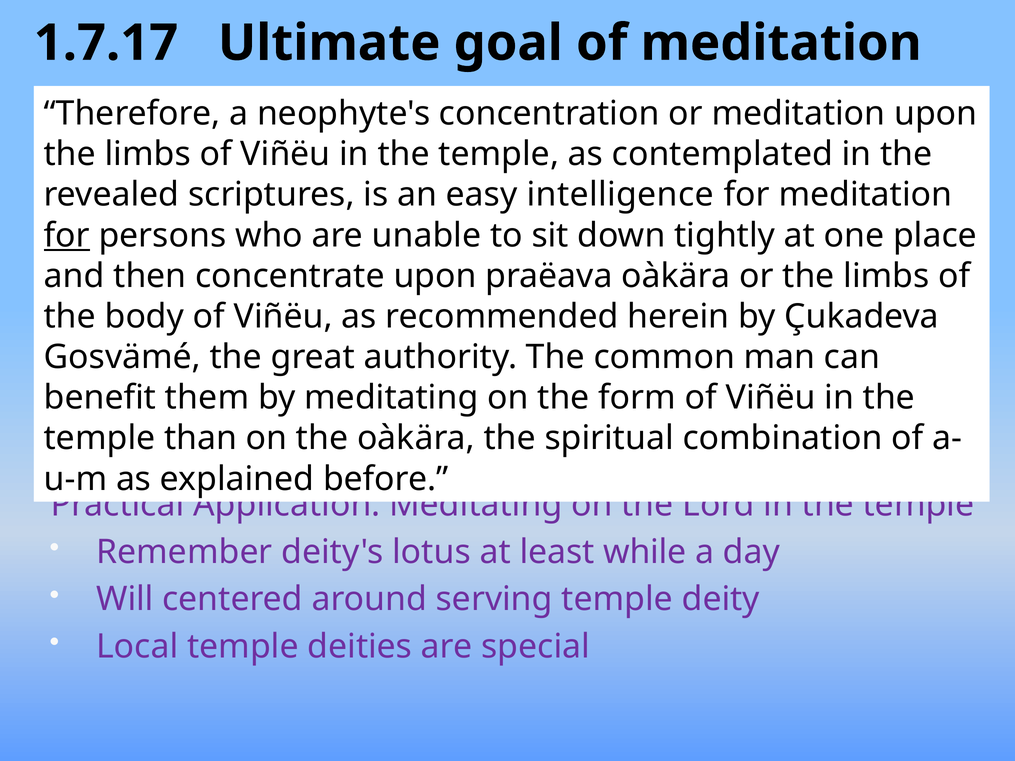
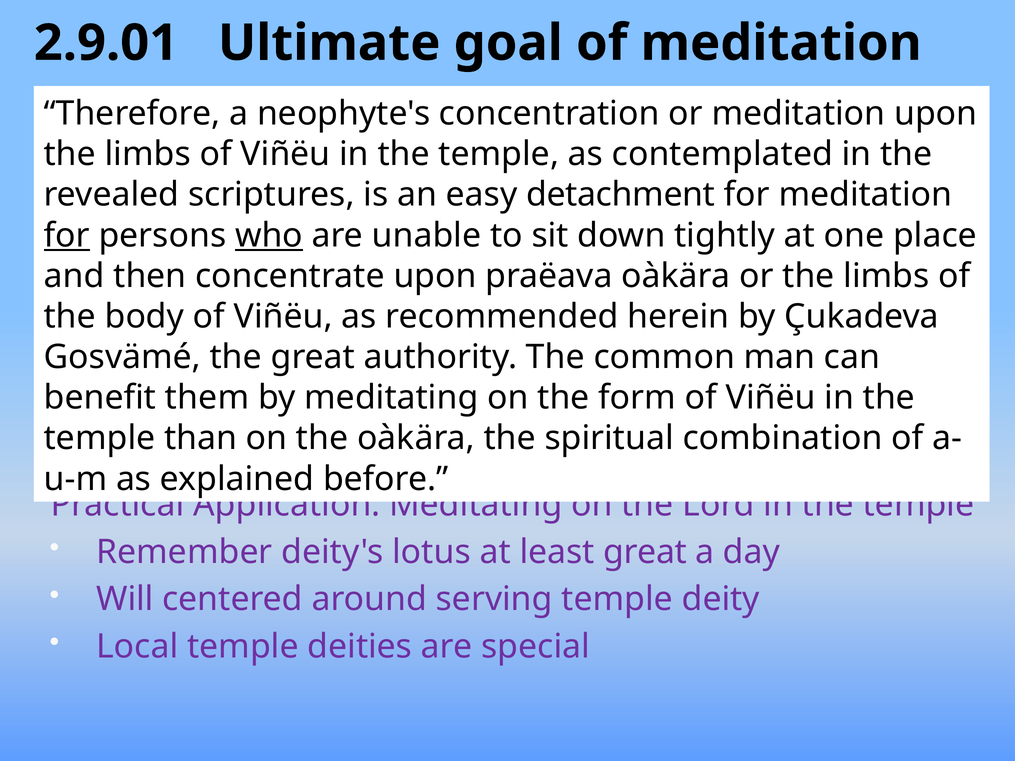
1.7.17: 1.7.17 -> 2.9.01 (106, 43)
intelligence: intelligence -> detachment (621, 195)
who underline: none -> present (269, 235)
least while: while -> great (645, 552)
